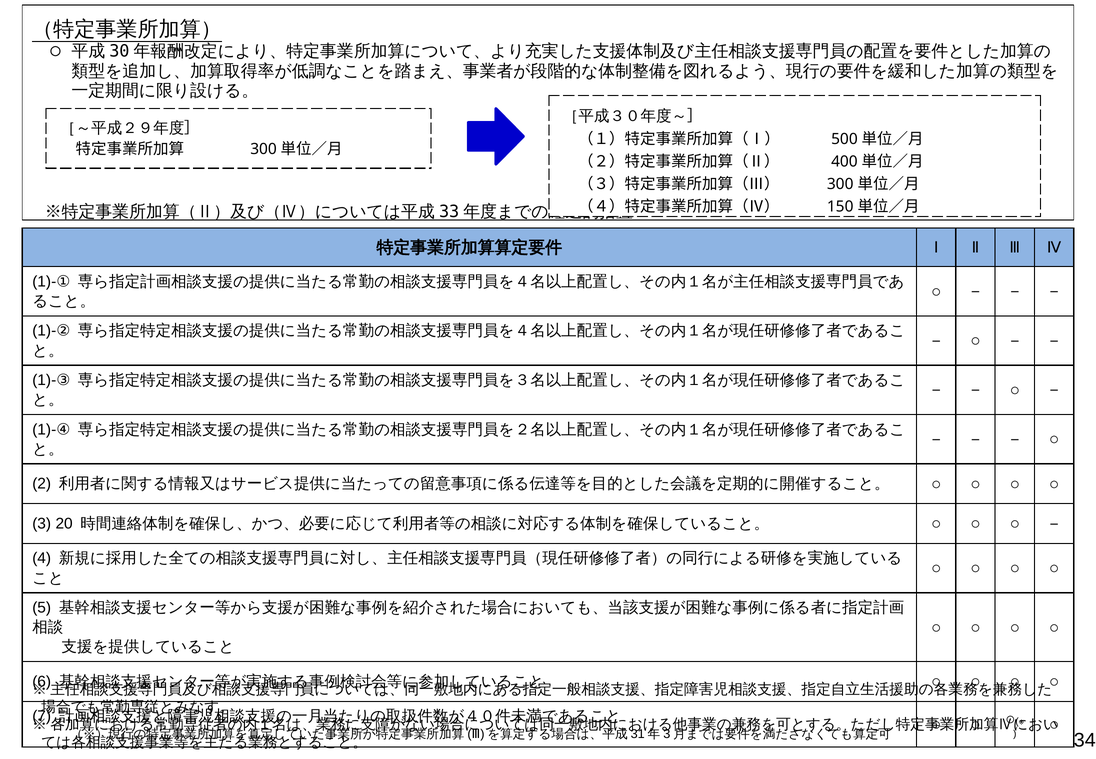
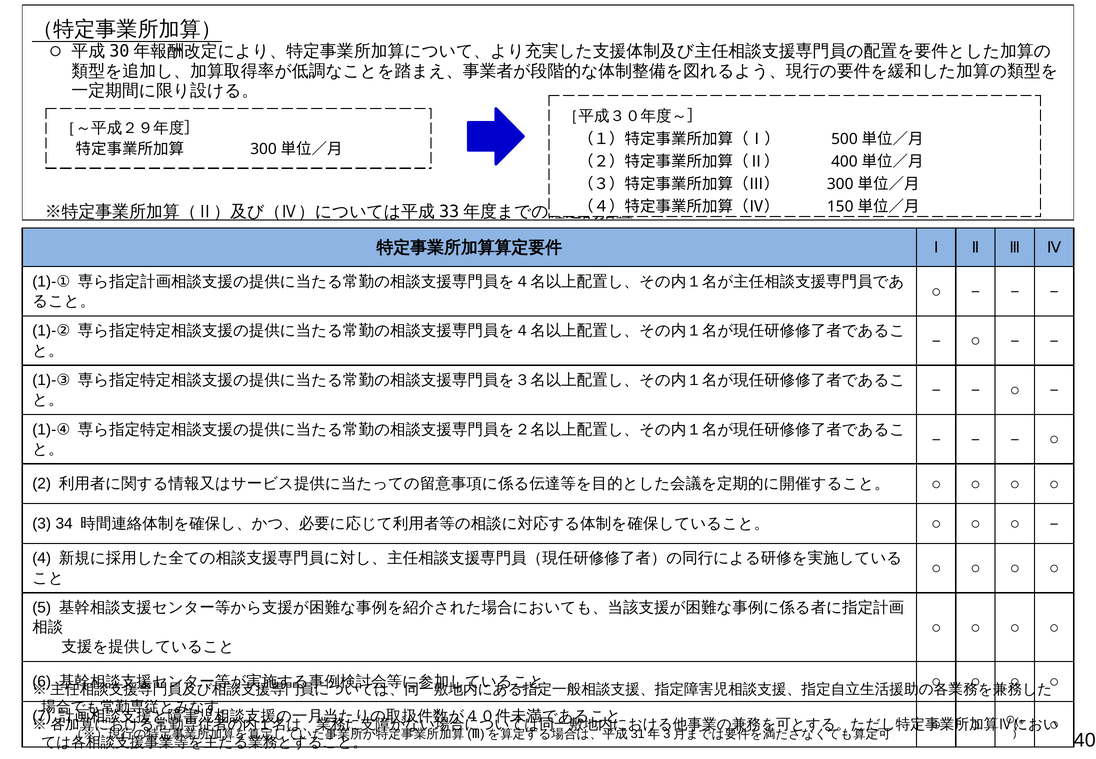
20: 20 -> 34 (64, 523)
34: 34 -> 40 (1085, 740)
